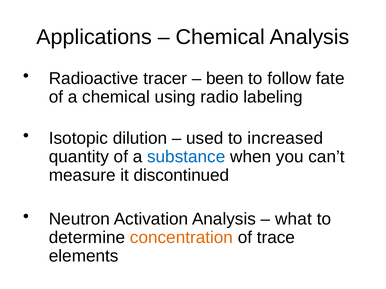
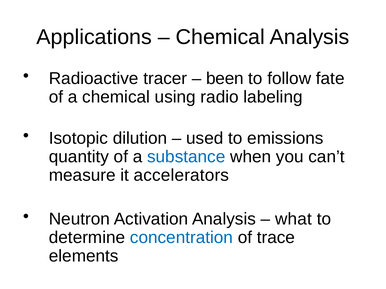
increased: increased -> emissions (285, 138)
discontinued: discontinued -> accelerators (181, 175)
concentration colour: orange -> blue (181, 238)
